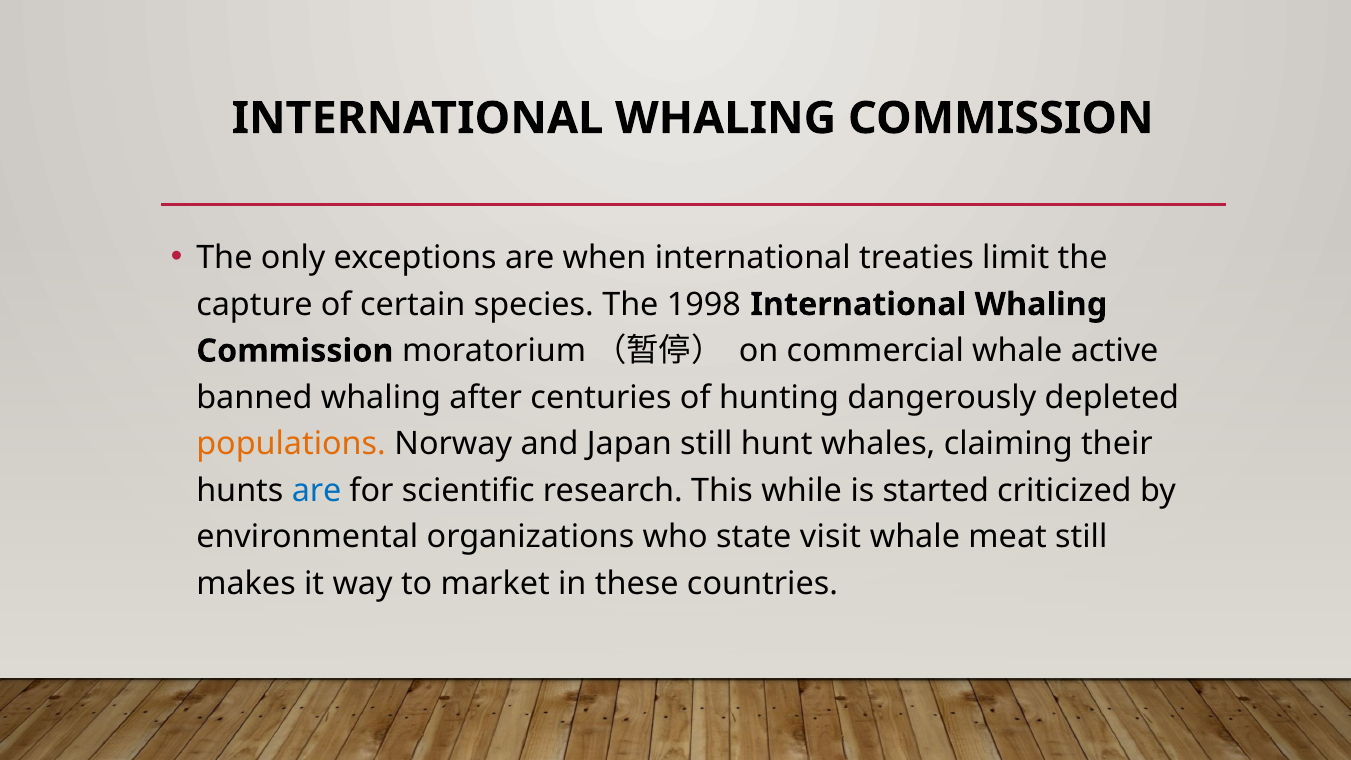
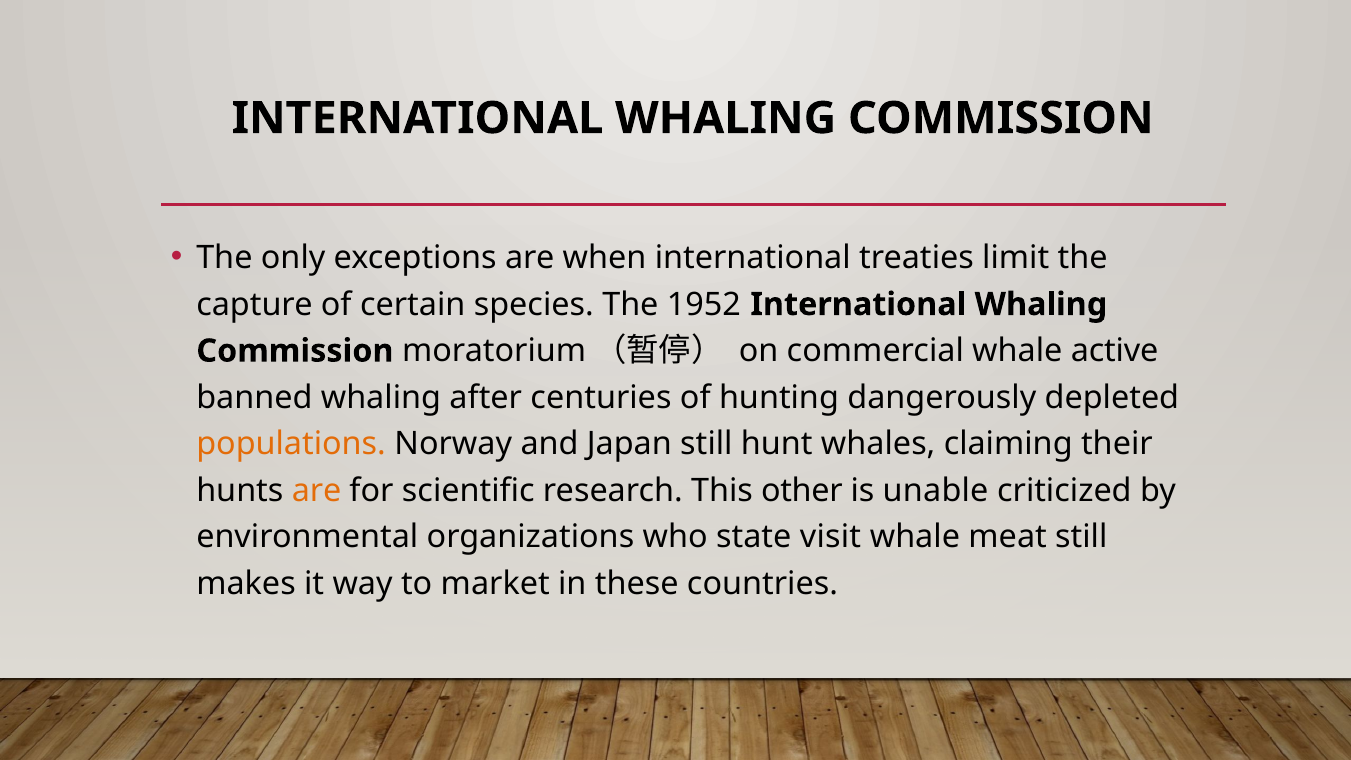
1998: 1998 -> 1952 (704, 304)
are colour: blue -> orange (317, 491)
while: while -> other (802, 491)
started: started -> unable (936, 491)
